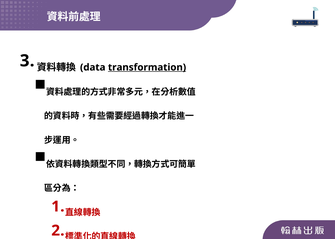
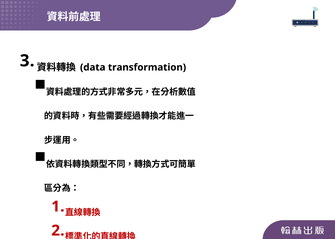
transformation underline: present -> none (147, 67)
